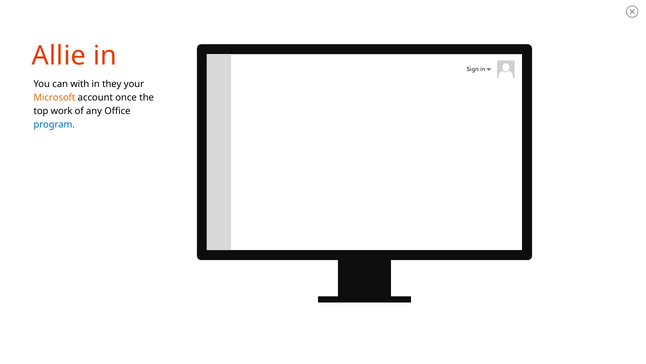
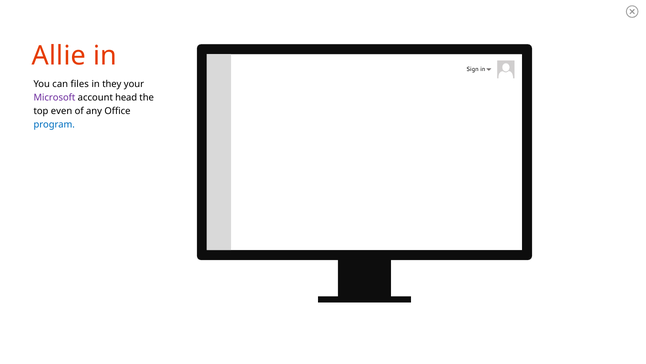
with: with -> files (80, 84)
Microsoft colour: orange -> purple (54, 97)
once: once -> head (126, 97)
work: work -> even (62, 111)
